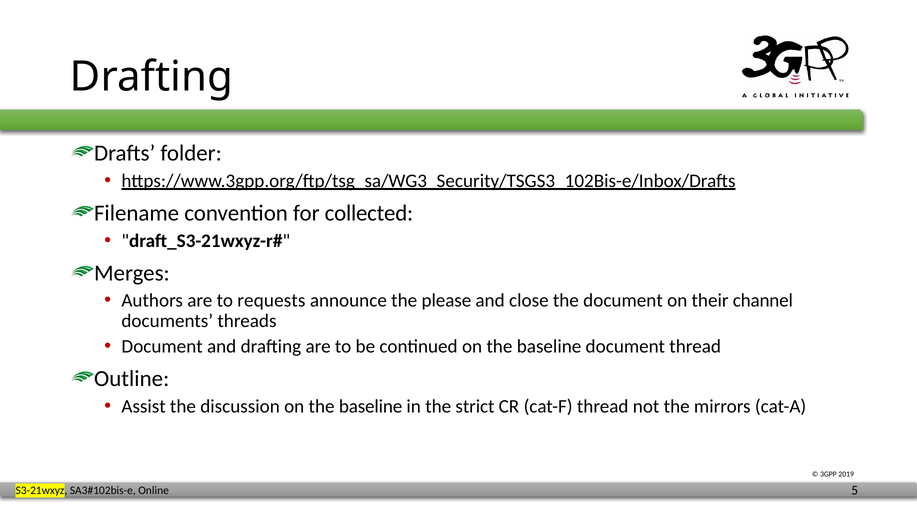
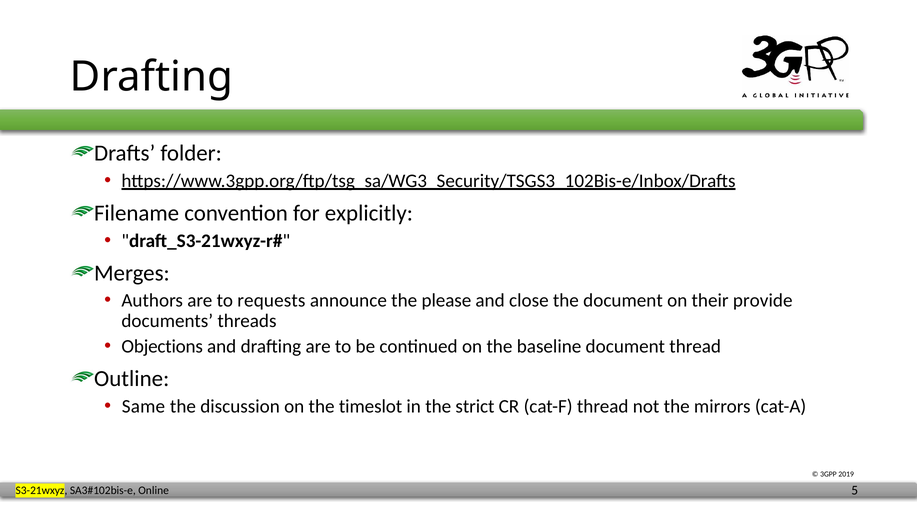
collected: collected -> explicitly (369, 213)
channel: channel -> provide (763, 300)
Document: Document -> Objections (162, 346)
Assist: Assist -> Same (143, 406)
discussion on the baseline: baseline -> timeslot (371, 406)
